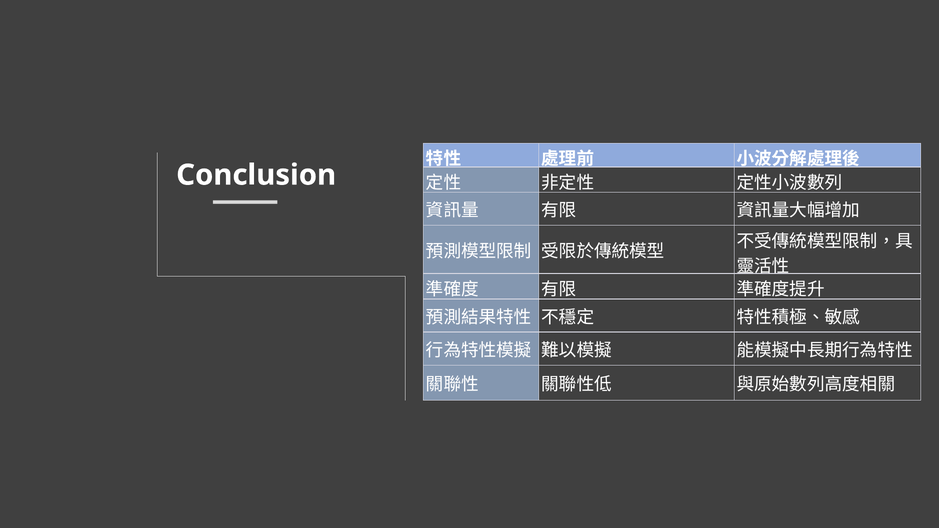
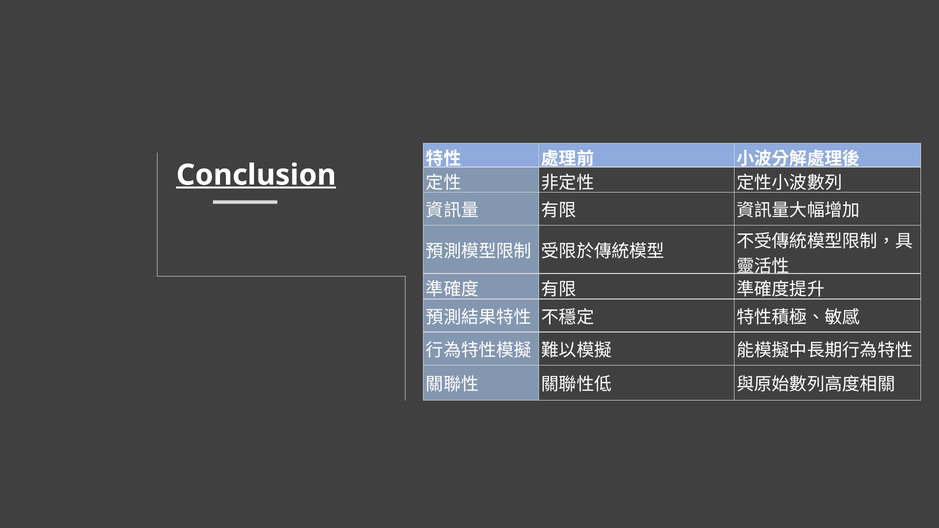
Conclusion underline: none -> present (256, 175)
